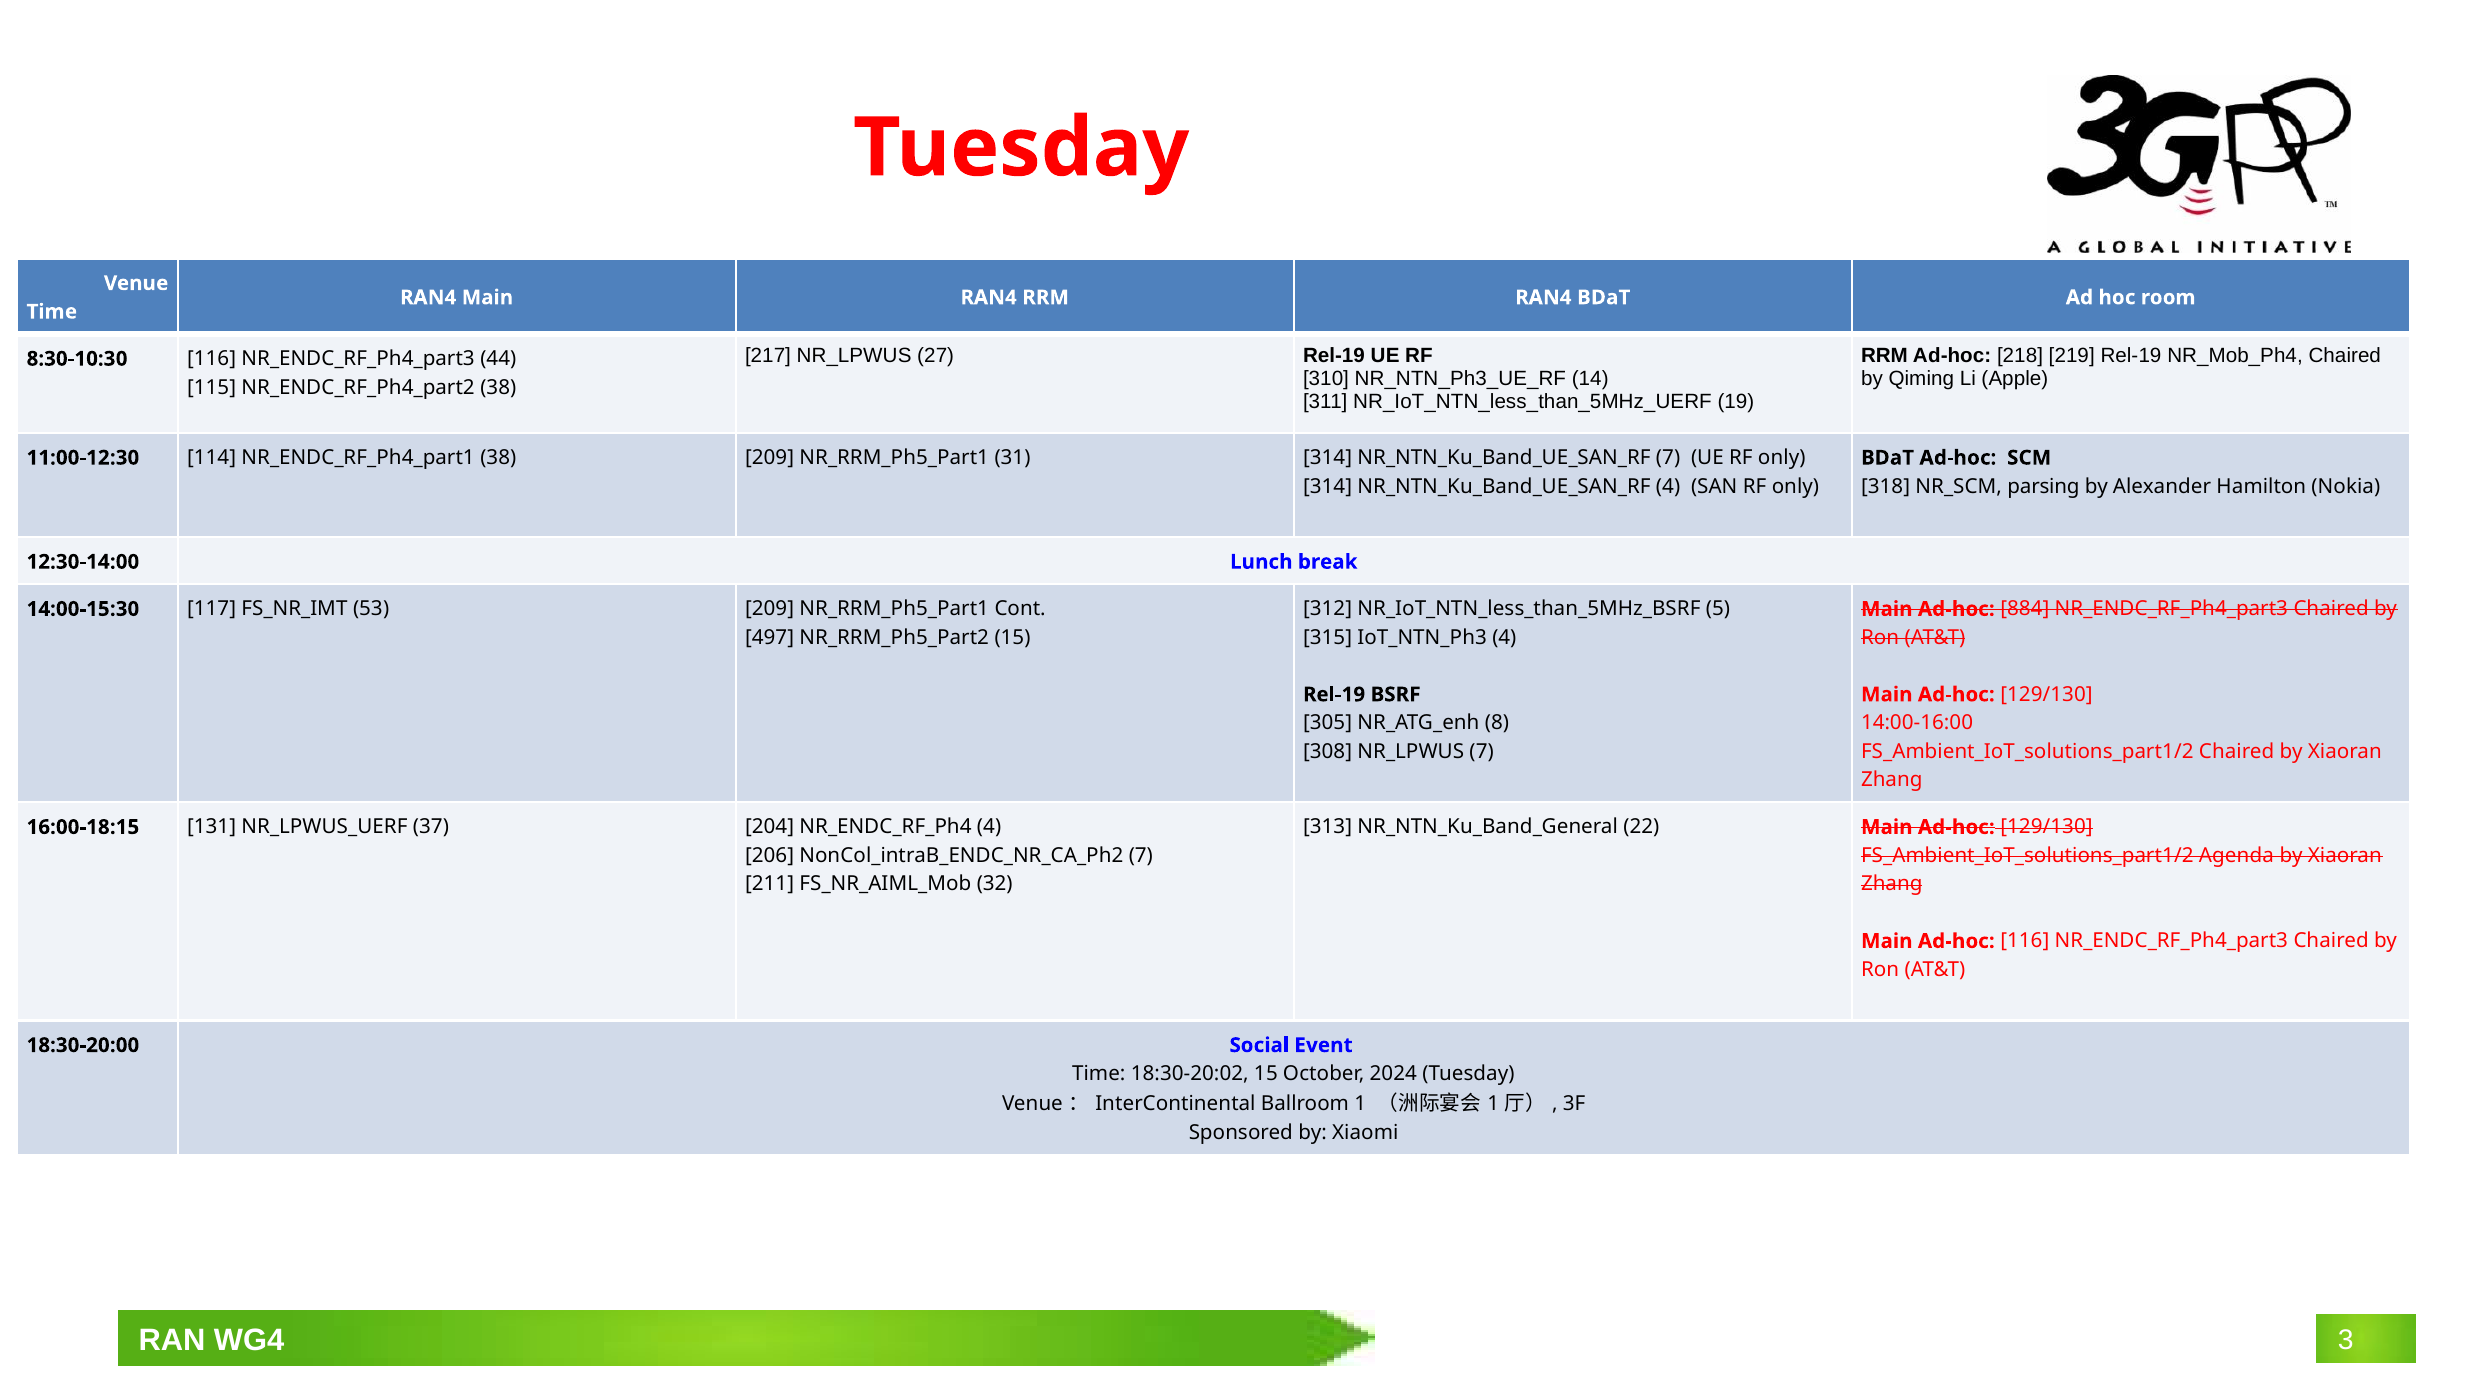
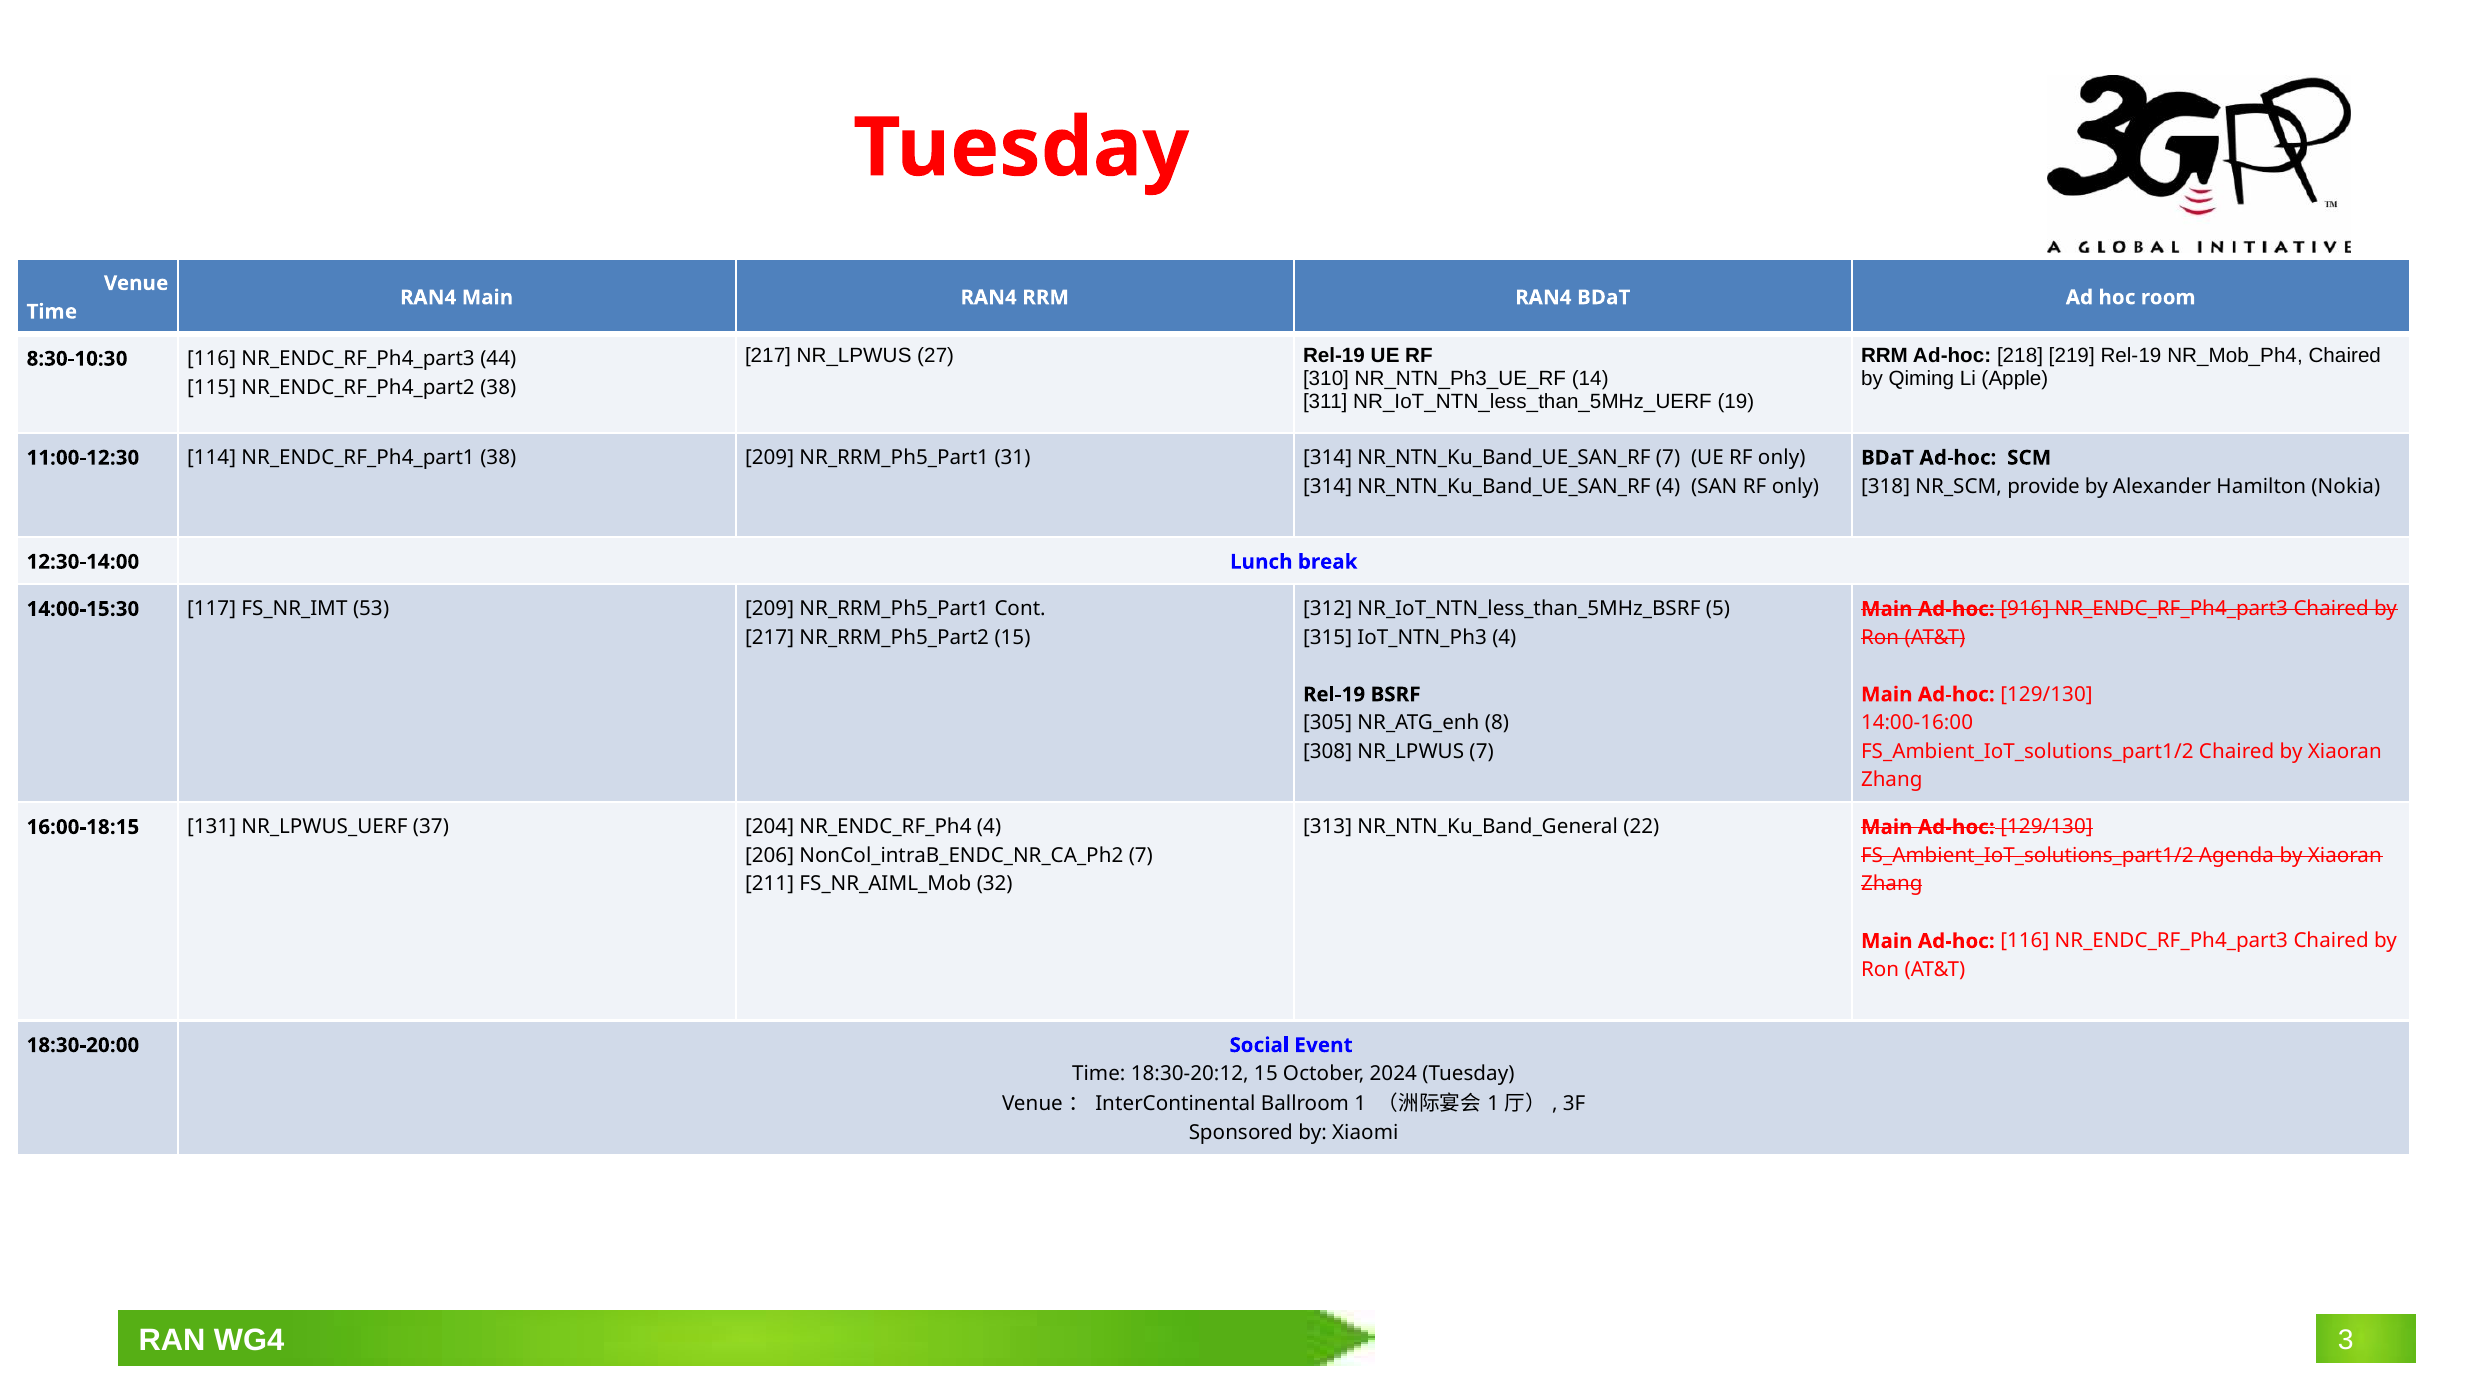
parsing: parsing -> provide (2043, 486)
884: 884 -> 916 (2025, 609)
497: 497 -> 217 (770, 637)
18:30-20:02: 18:30-20:02 -> 18:30-20:12 (1190, 1073)
